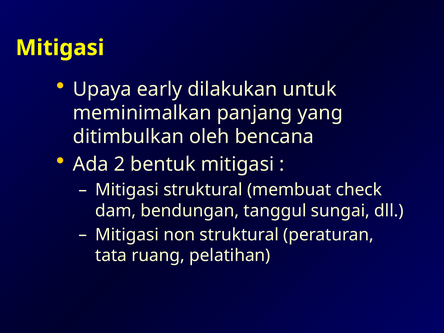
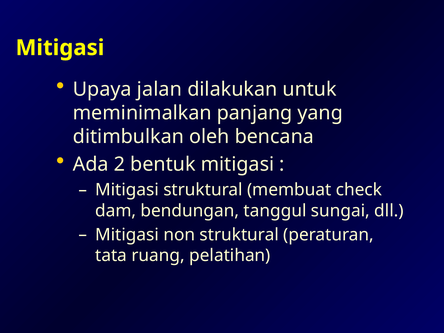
early: early -> jalan (159, 89)
